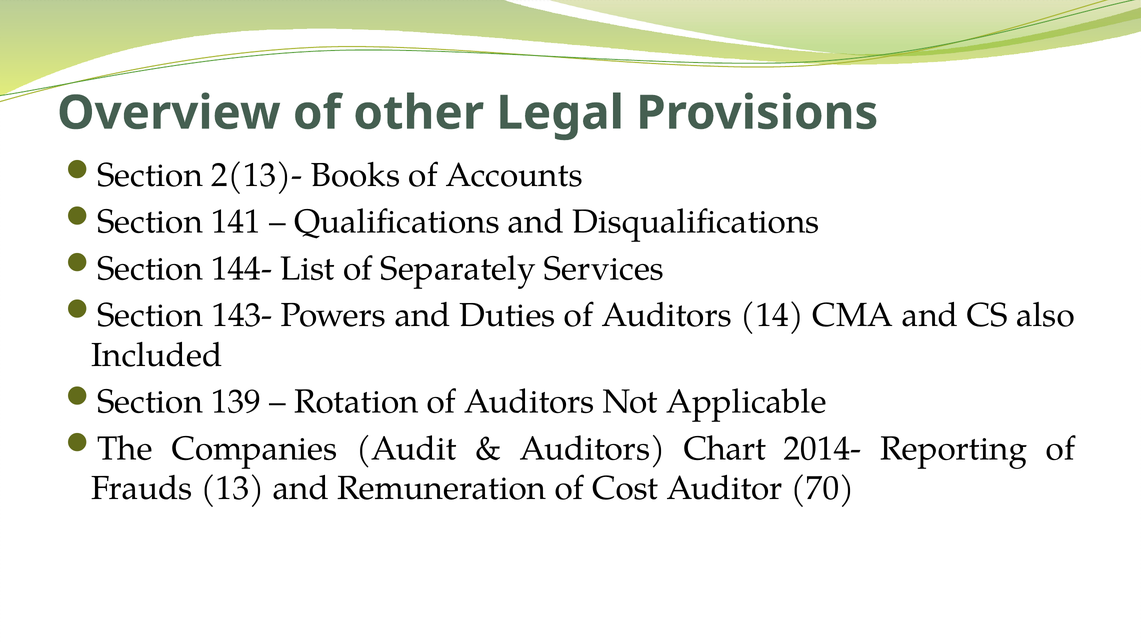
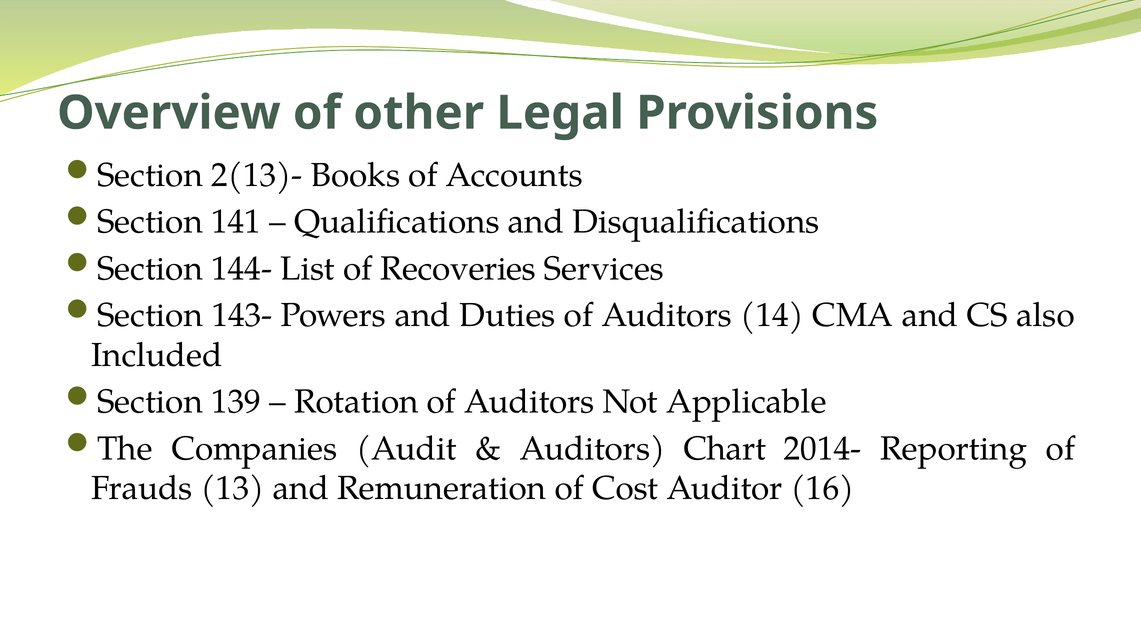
Separately: Separately -> Recoveries (458, 269)
70: 70 -> 16 (823, 488)
